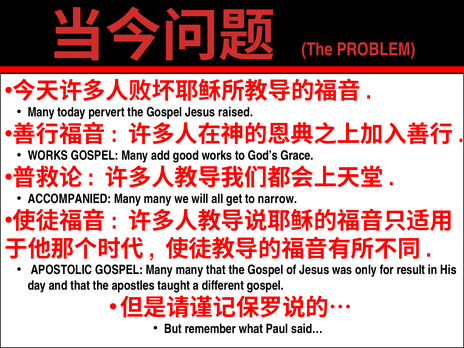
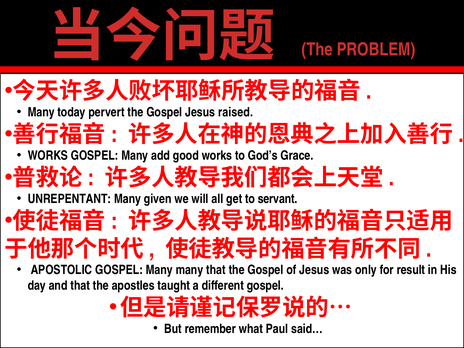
ACCOMPANIED: ACCOMPANIED -> UNREPENTANT (69, 199)
many: many -> given (158, 199)
narrow: narrow -> servant (278, 199)
